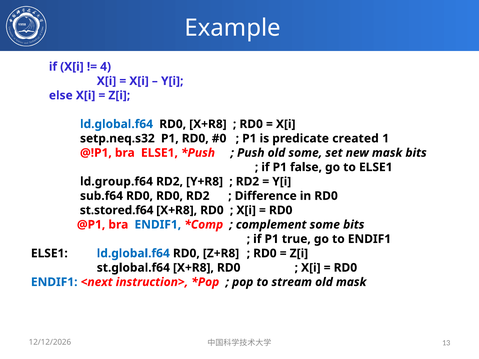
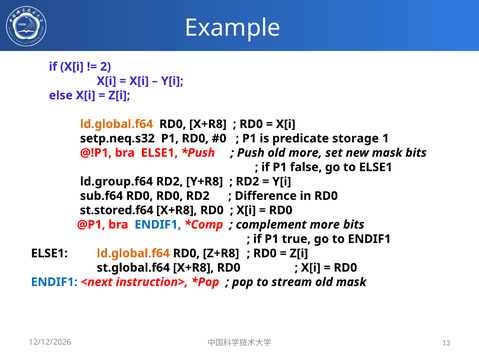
4: 4 -> 2 (106, 67)
ld.global.f64 colour: blue -> orange (117, 124)
created: created -> storage (356, 139)
old some: some -> more (305, 153)
complement some: some -> more (325, 225)
ld.global.f64 colour: blue -> orange (133, 254)
